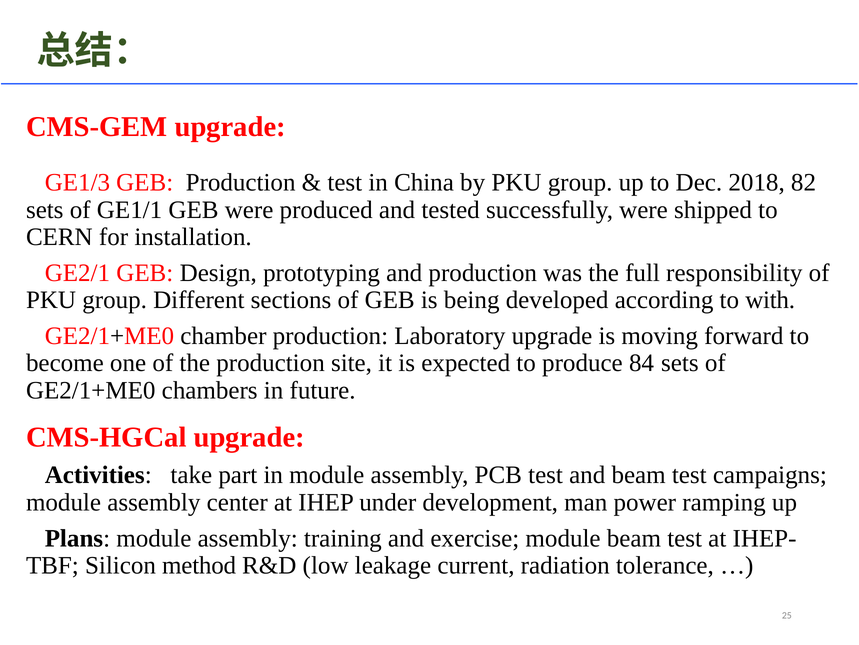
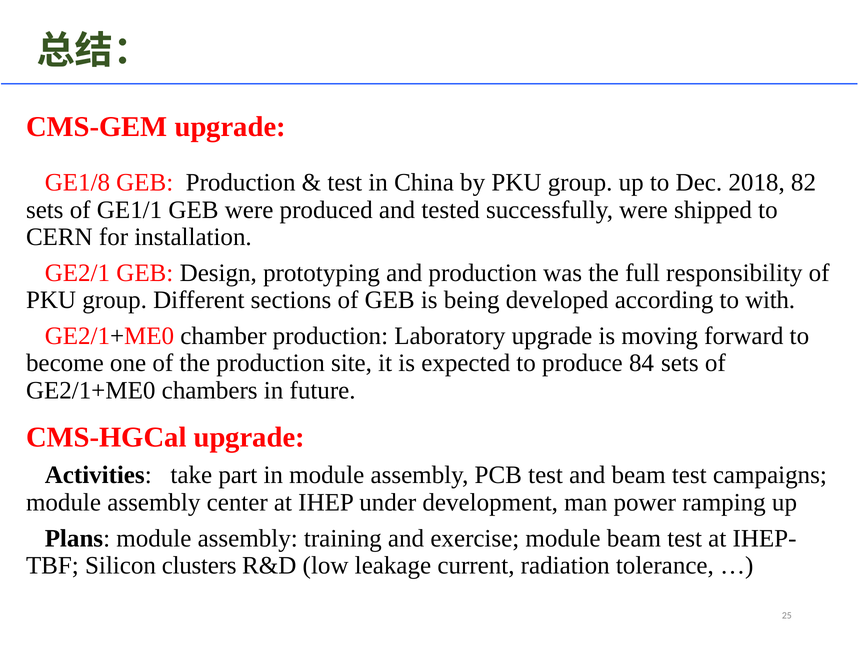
GE1/3: GE1/3 -> GE1/8 (77, 183)
method: method -> clusters (199, 565)
